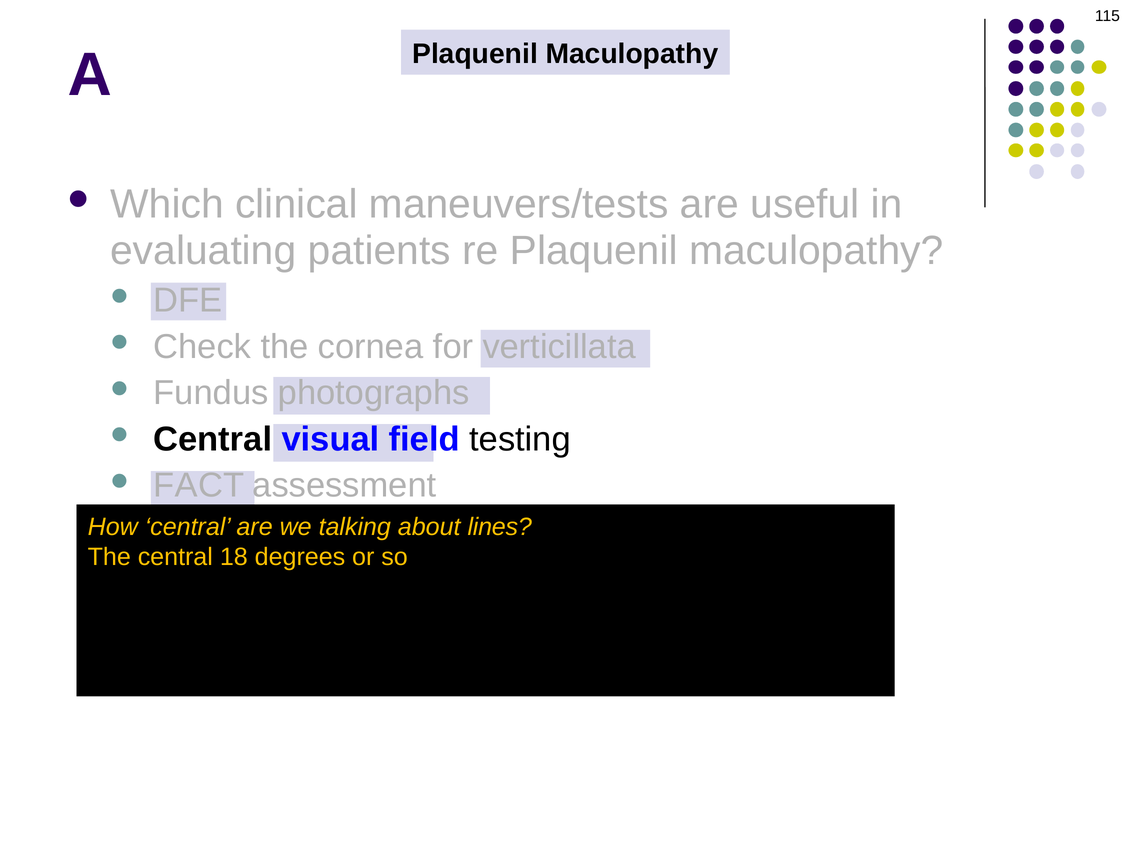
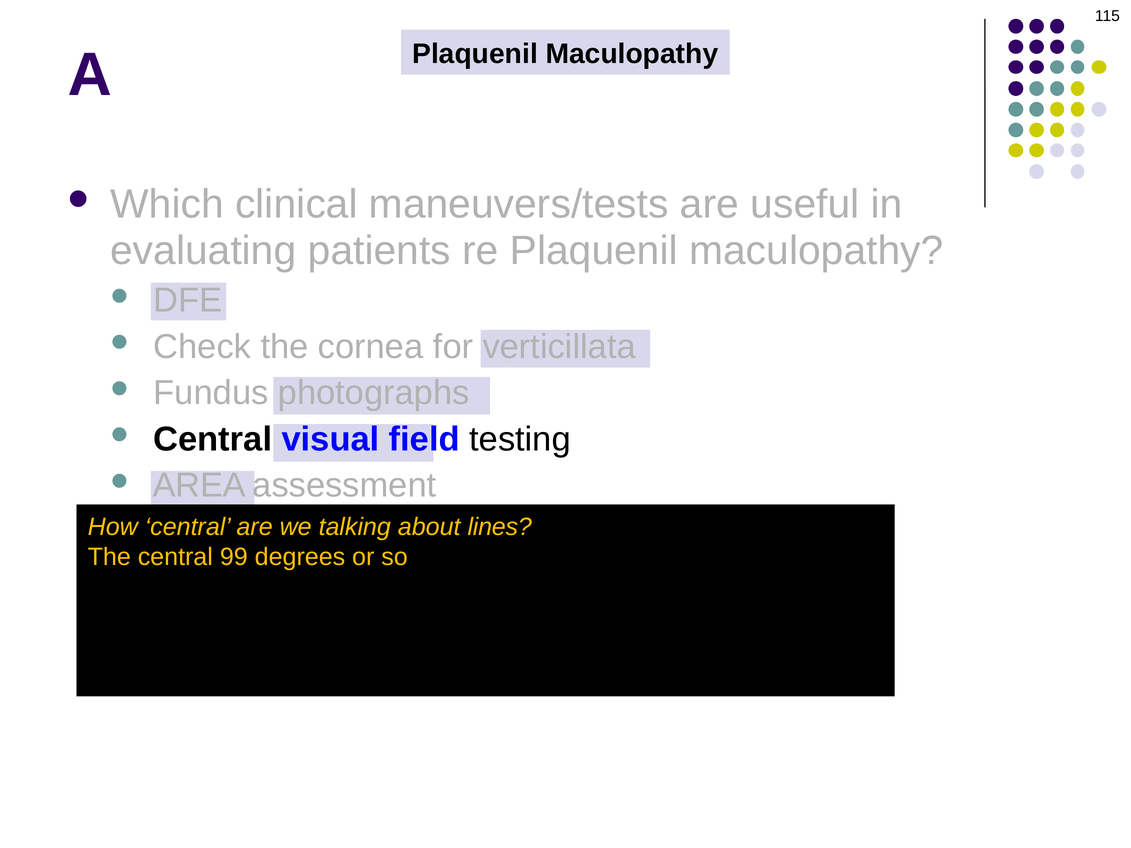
FACT: FACT -> AREA (199, 486)
18: 18 -> 99 (234, 557)
